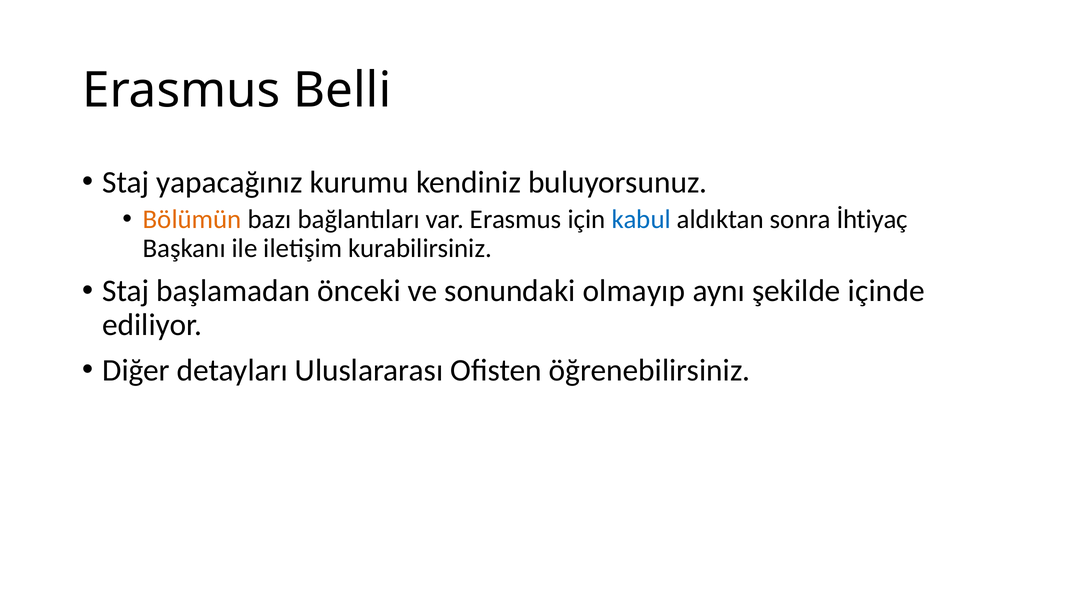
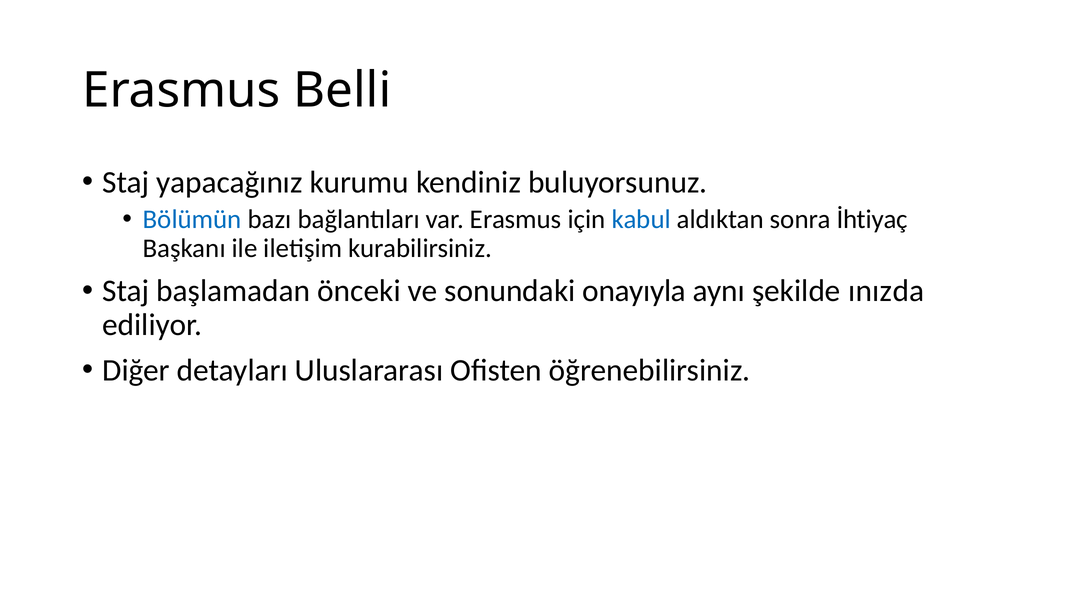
Bölümün colour: orange -> blue (192, 219)
olmayıp: olmayıp -> onayıyla (634, 291)
içinde: içinde -> ınızda (886, 291)
